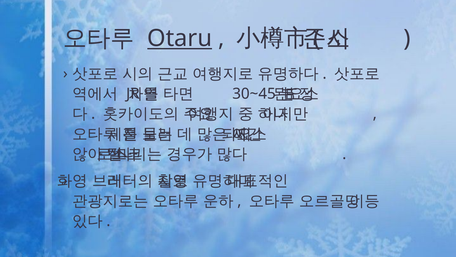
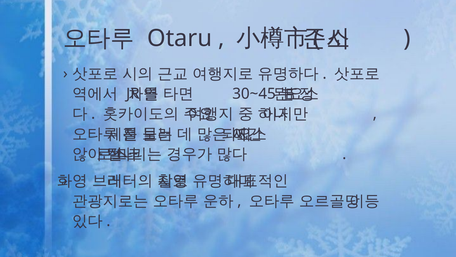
Otaru underline: present -> none (180, 38)
